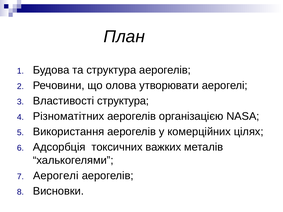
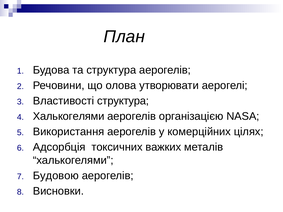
Різноматітних: Різноматітних -> Халькогелями (69, 116)
Аерогелі: Аерогелі -> Будовою (56, 176)
